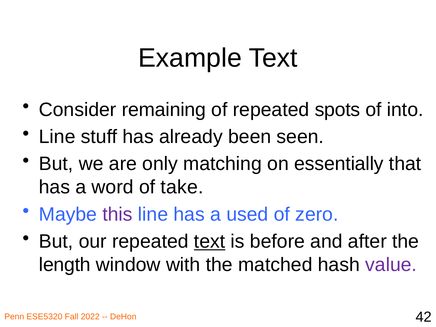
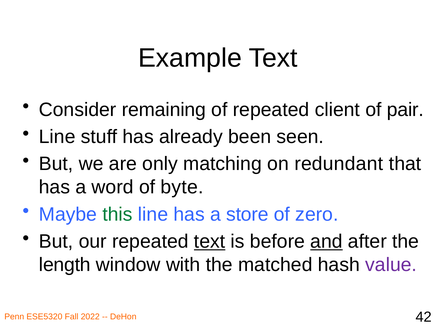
spots: spots -> client (337, 110)
into: into -> pair (405, 110)
essentially: essentially -> redundant (339, 164)
take: take -> byte (182, 187)
this colour: purple -> green (118, 214)
used: used -> store (247, 214)
and underline: none -> present (326, 241)
